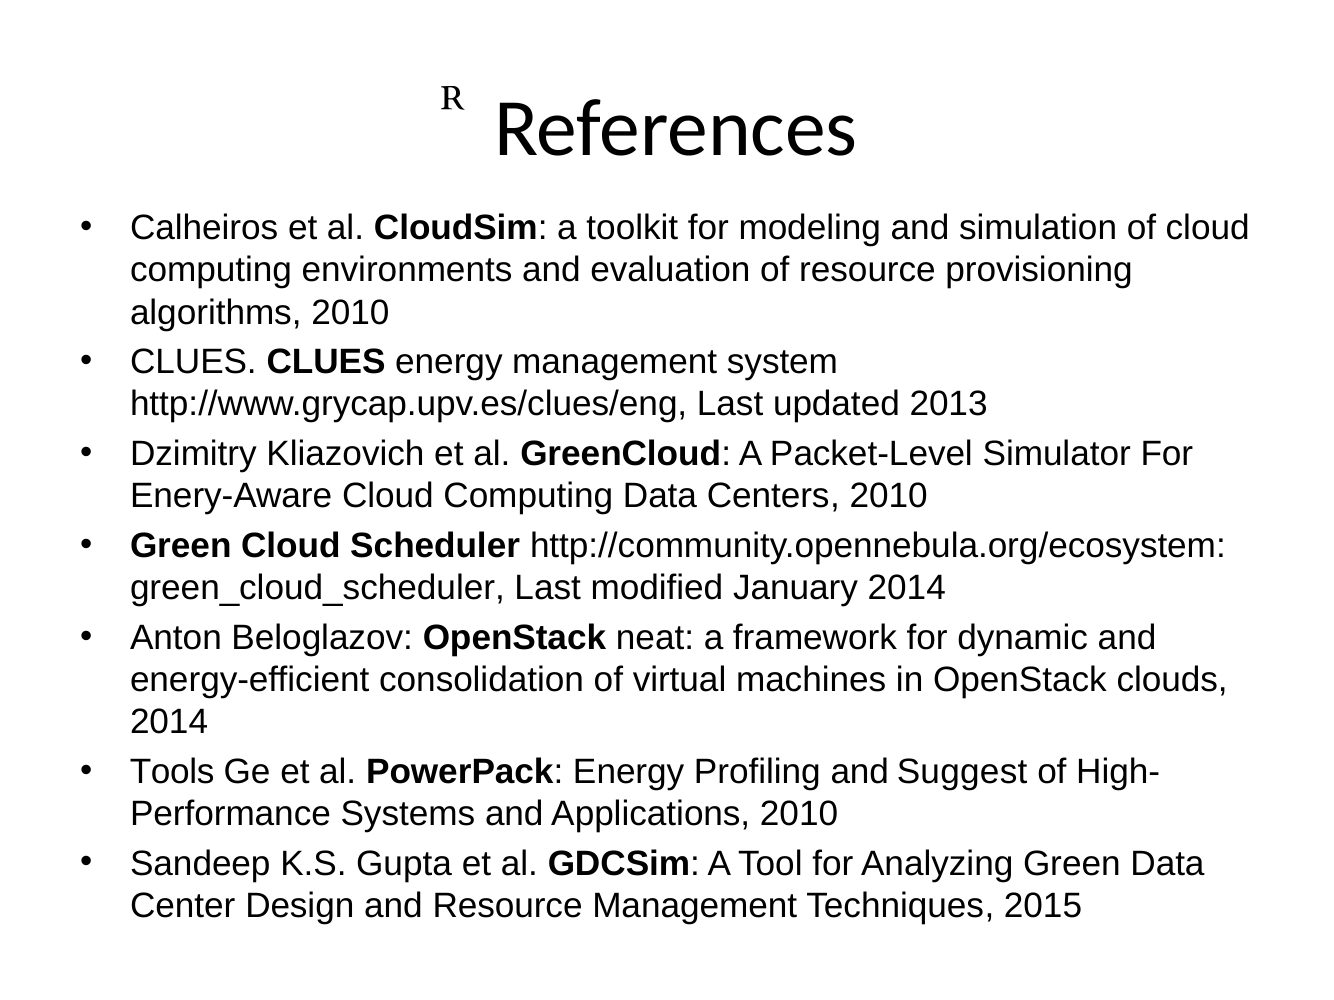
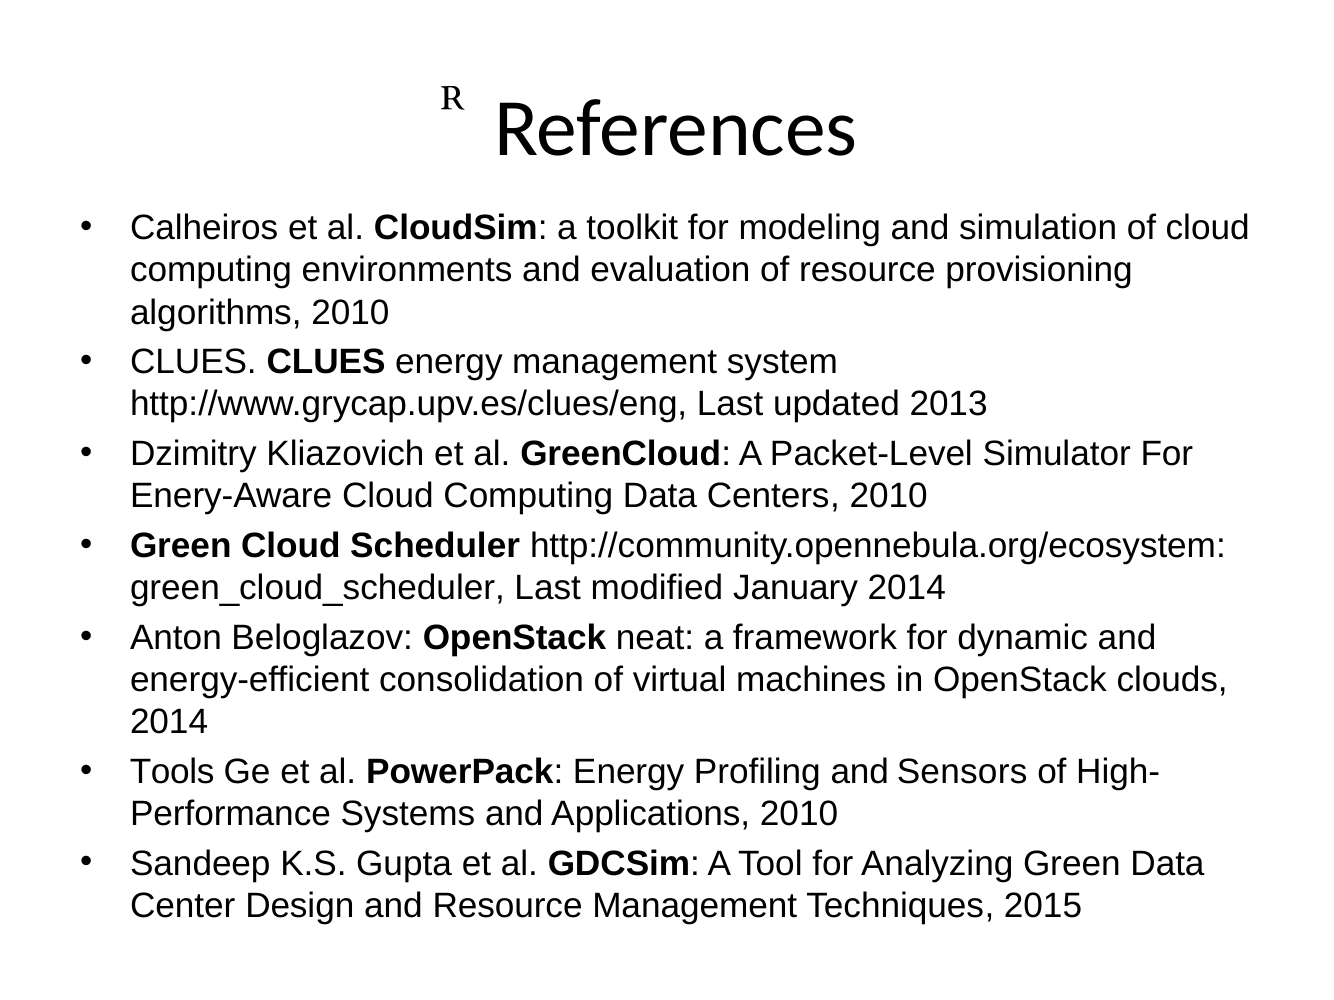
Suggest: Suggest -> Sensors (962, 772)
